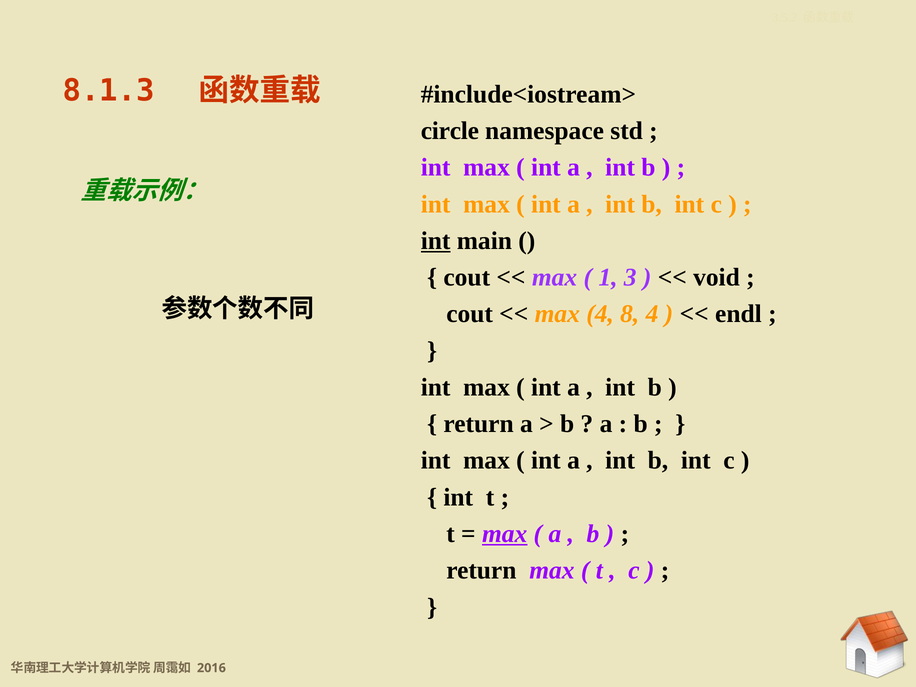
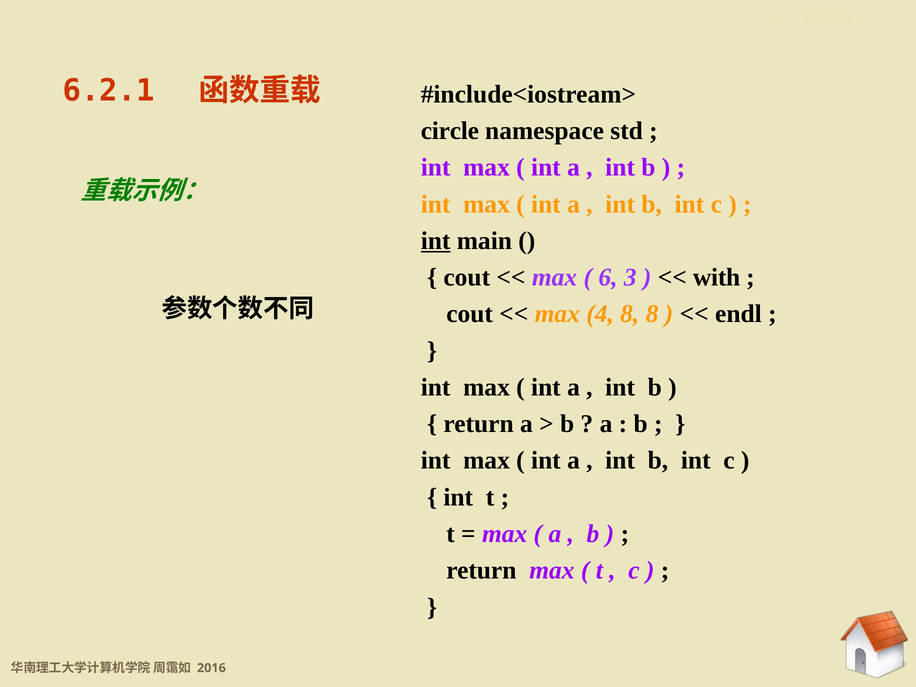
8.1.3: 8.1.3 -> 6.2.1 (109, 91)
1: 1 -> 6 (608, 277)
void: void -> with (717, 277)
8 4: 4 -> 8 (652, 314)
max underline: present -> none (505, 534)
